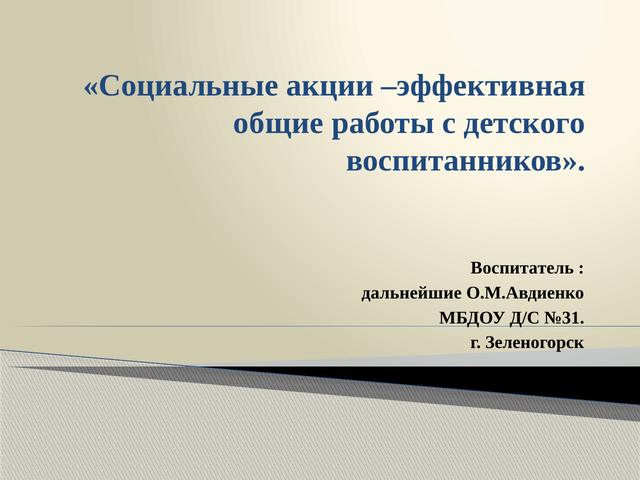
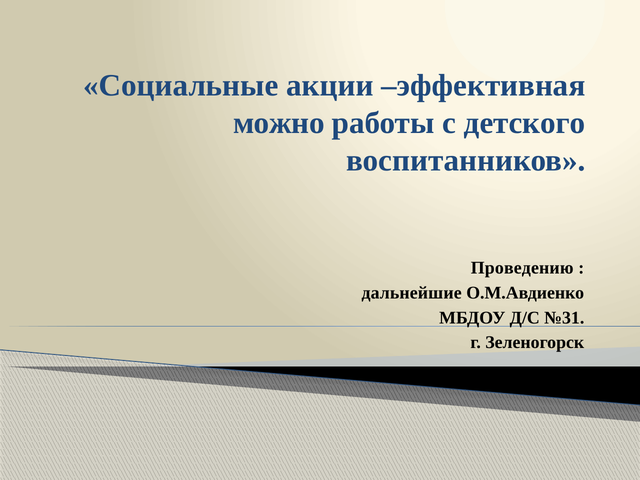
общие: общие -> можно (279, 123)
Воспитатель: Воспитатель -> Проведению (522, 268)
